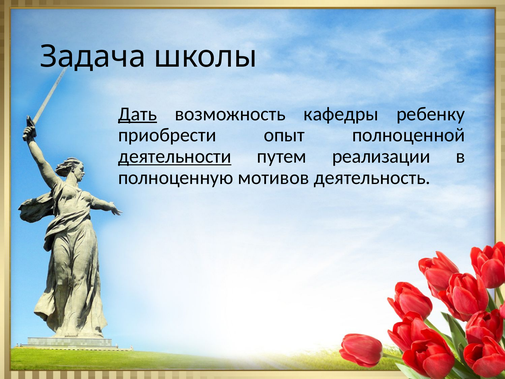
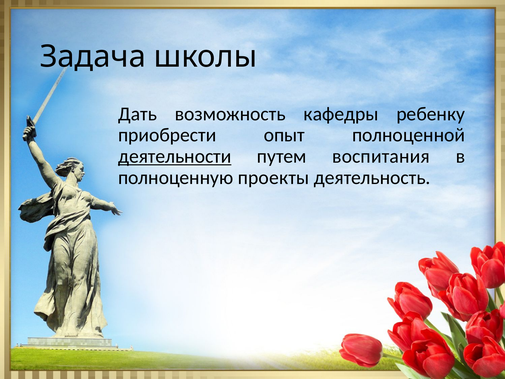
Дать underline: present -> none (138, 114)
реализации: реализации -> воспитания (381, 156)
мотивов: мотивов -> проекты (273, 177)
